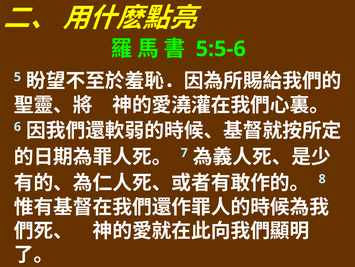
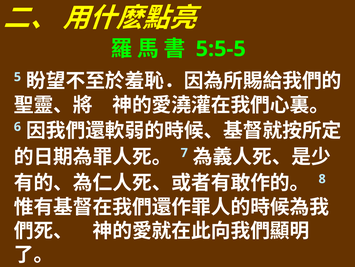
5:5-6: 5:5-6 -> 5:5-5 (221, 49)
